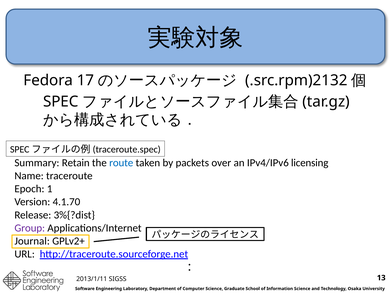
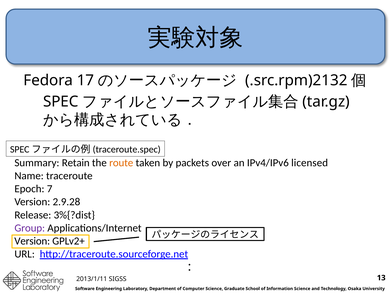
route colour: blue -> orange (121, 163)
licensing: licensing -> licensed (310, 163)
1: 1 -> 7 (50, 189)
4.1.70: 4.1.70 -> 2.9.28 (66, 202)
Journal: Journal -> Version (32, 241)
